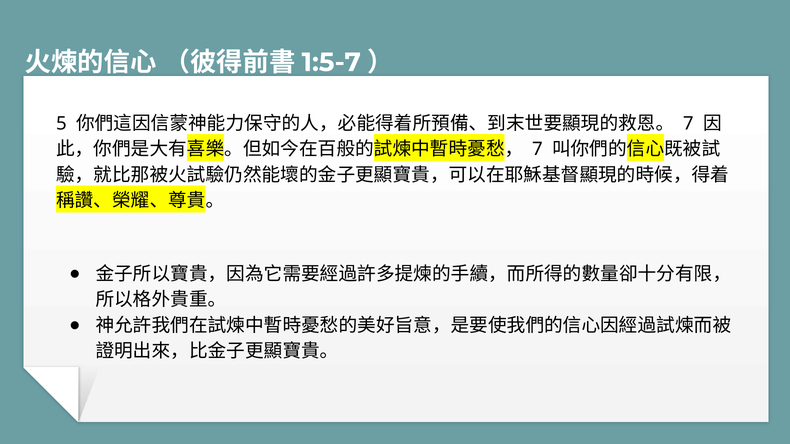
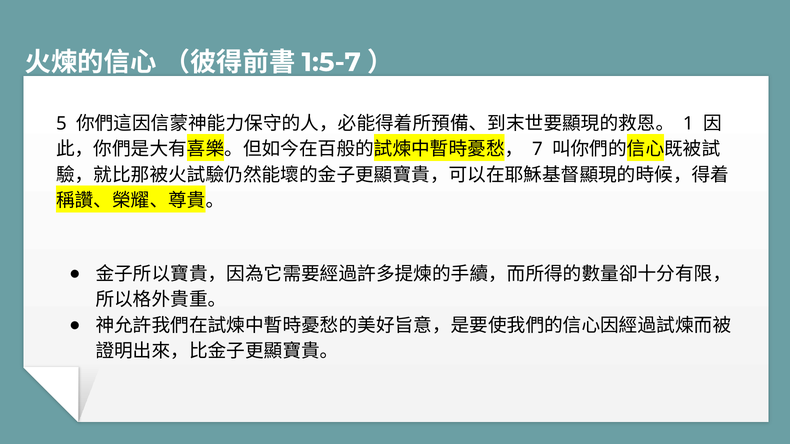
7: 7 -> 1 (688, 124)
